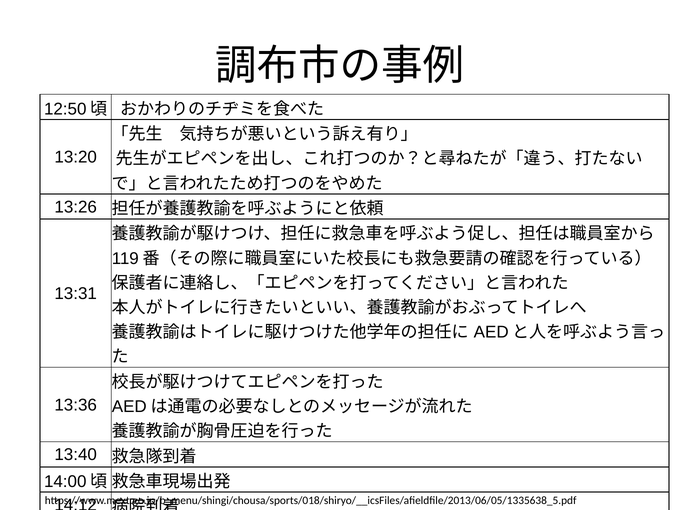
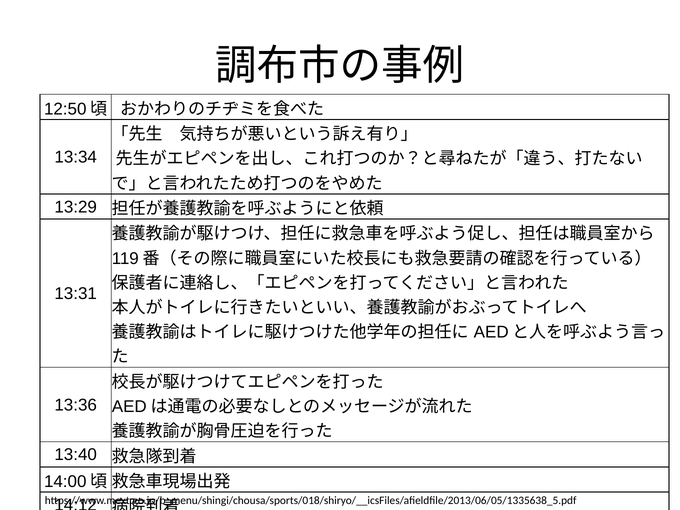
13:20: 13:20 -> 13:34 (76, 157)
13:26: 13:26 -> 13:29 (76, 207)
